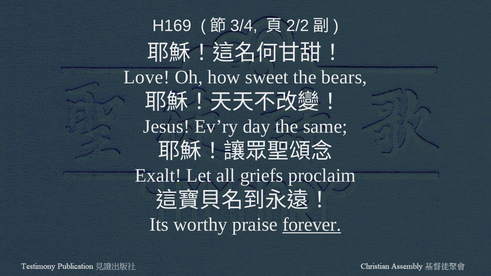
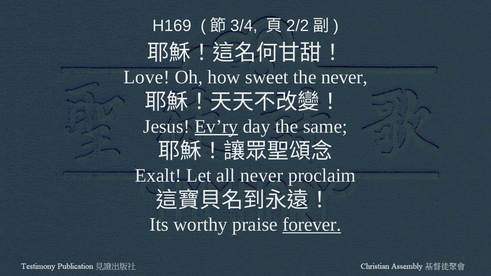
the bears: bears -> never (344, 77)
Ev’ry underline: none -> present (216, 127)
all griefs: griefs -> never (262, 176)
